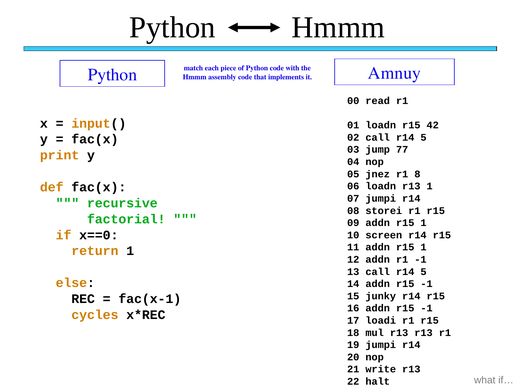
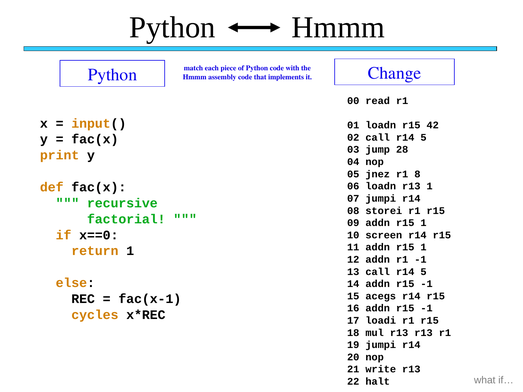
Amnuy: Amnuy -> Change (395, 73)
77: 77 -> 28 (402, 150)
junky: junky -> acegs (381, 296)
